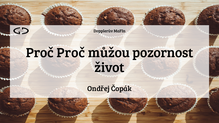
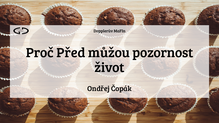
Proč Proč: Proč -> Před (71, 53)
